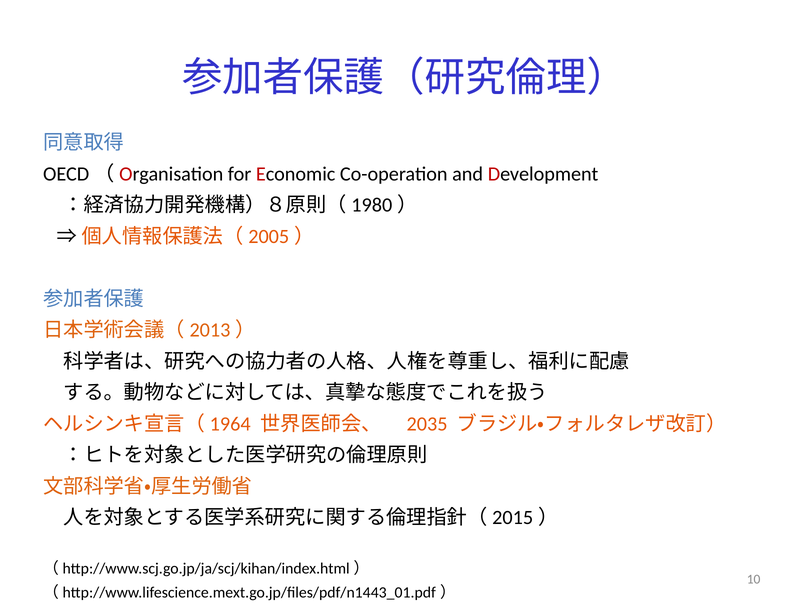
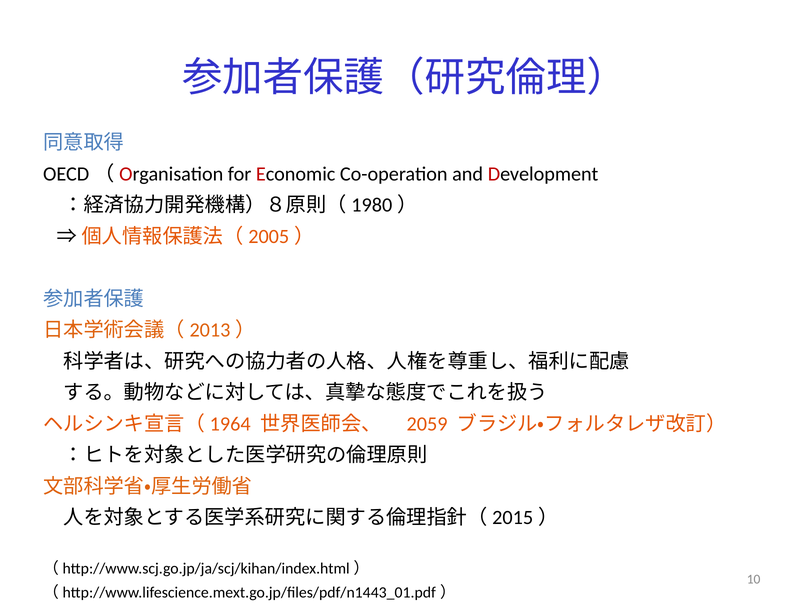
2035: 2035 -> 2059 (427, 424)
